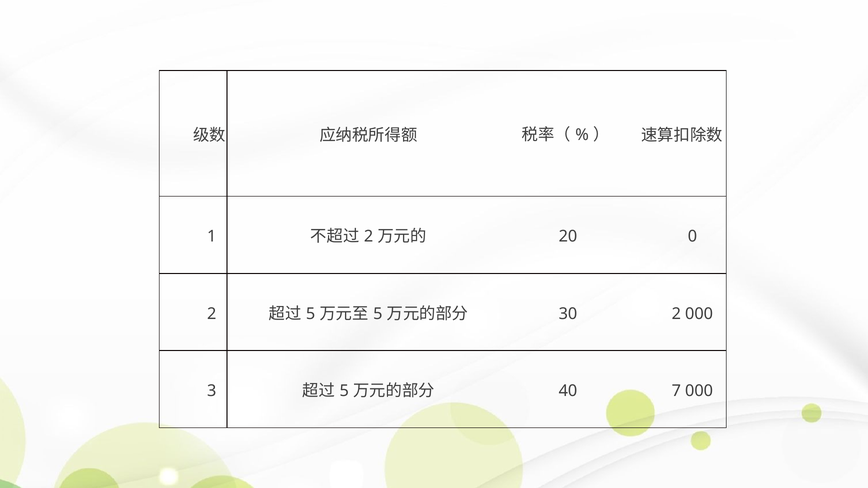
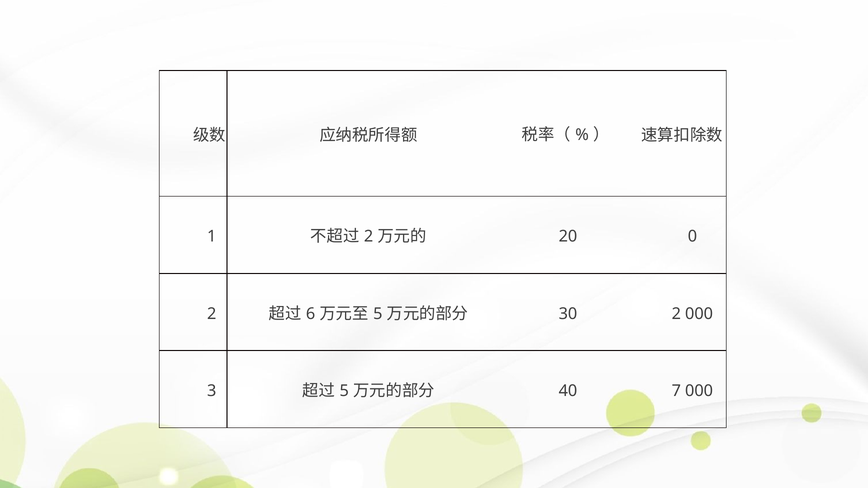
5: 5 -> 6 (311, 314)
